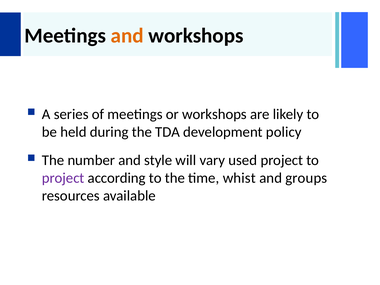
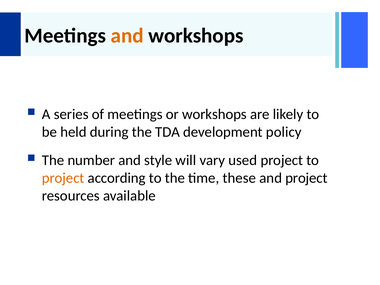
project colour: purple -> orange (63, 178)
whist: whist -> these (239, 178)
and groups: groups -> project (306, 178)
